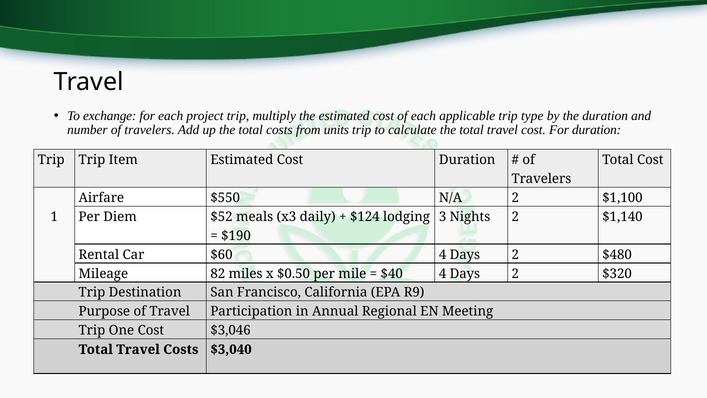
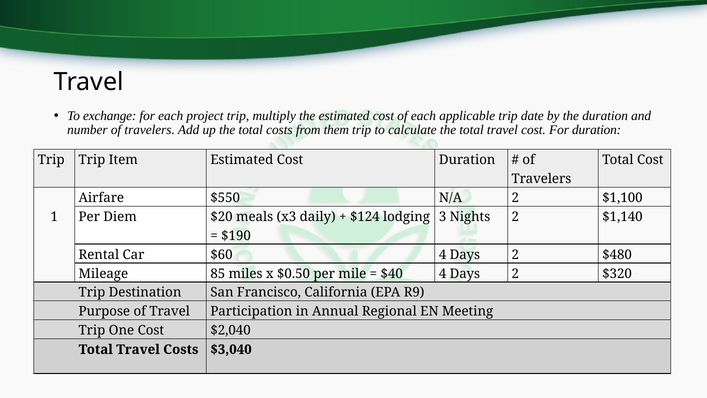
type: type -> date (532, 116)
units: units -> them (336, 130)
$52: $52 -> $20 (221, 217)
82: 82 -> 85 (218, 273)
$3,046: $3,046 -> $2,040 (231, 330)
